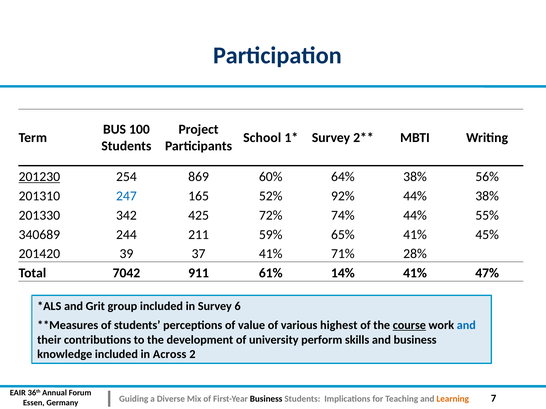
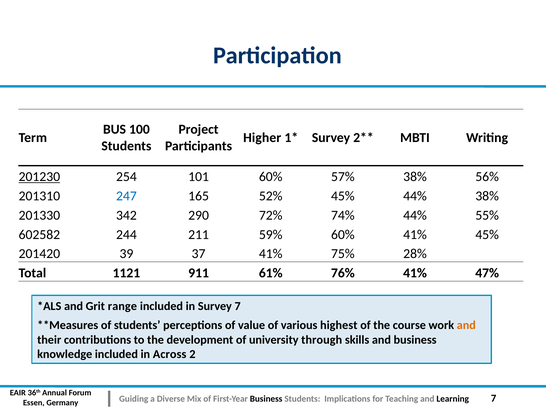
School: School -> Higher (262, 138)
869: 869 -> 101 (199, 177)
64%: 64% -> 57% (343, 177)
52% 92%: 92% -> 45% (343, 196)
425: 425 -> 290 (199, 216)
340689: 340689 -> 602582 (39, 235)
59% 65%: 65% -> 60% (343, 235)
71%: 71% -> 75% (343, 254)
7042: 7042 -> 1121 (126, 273)
14%: 14% -> 76% (343, 273)
group: group -> range (122, 307)
Survey 6: 6 -> 7 (238, 307)
course underline: present -> none (409, 326)
and colour: blue -> orange (466, 326)
perform: perform -> through (322, 340)
Learning colour: orange -> black (453, 399)
